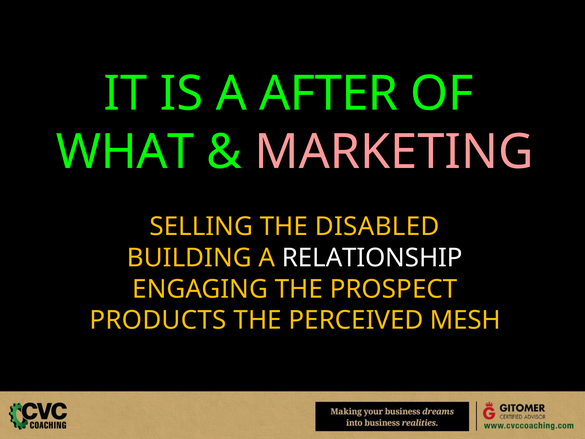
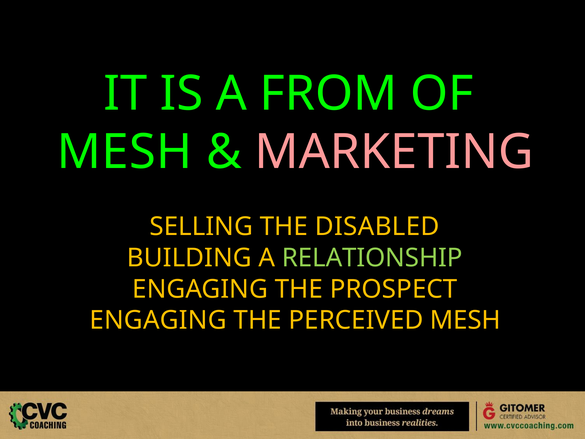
AFTER: AFTER -> FROM (329, 94)
WHAT: WHAT -> MESH (125, 152)
RELATIONSHIP colour: white -> light green (372, 258)
PRODUCTS: PRODUCTS -> ENGAGING (158, 320)
